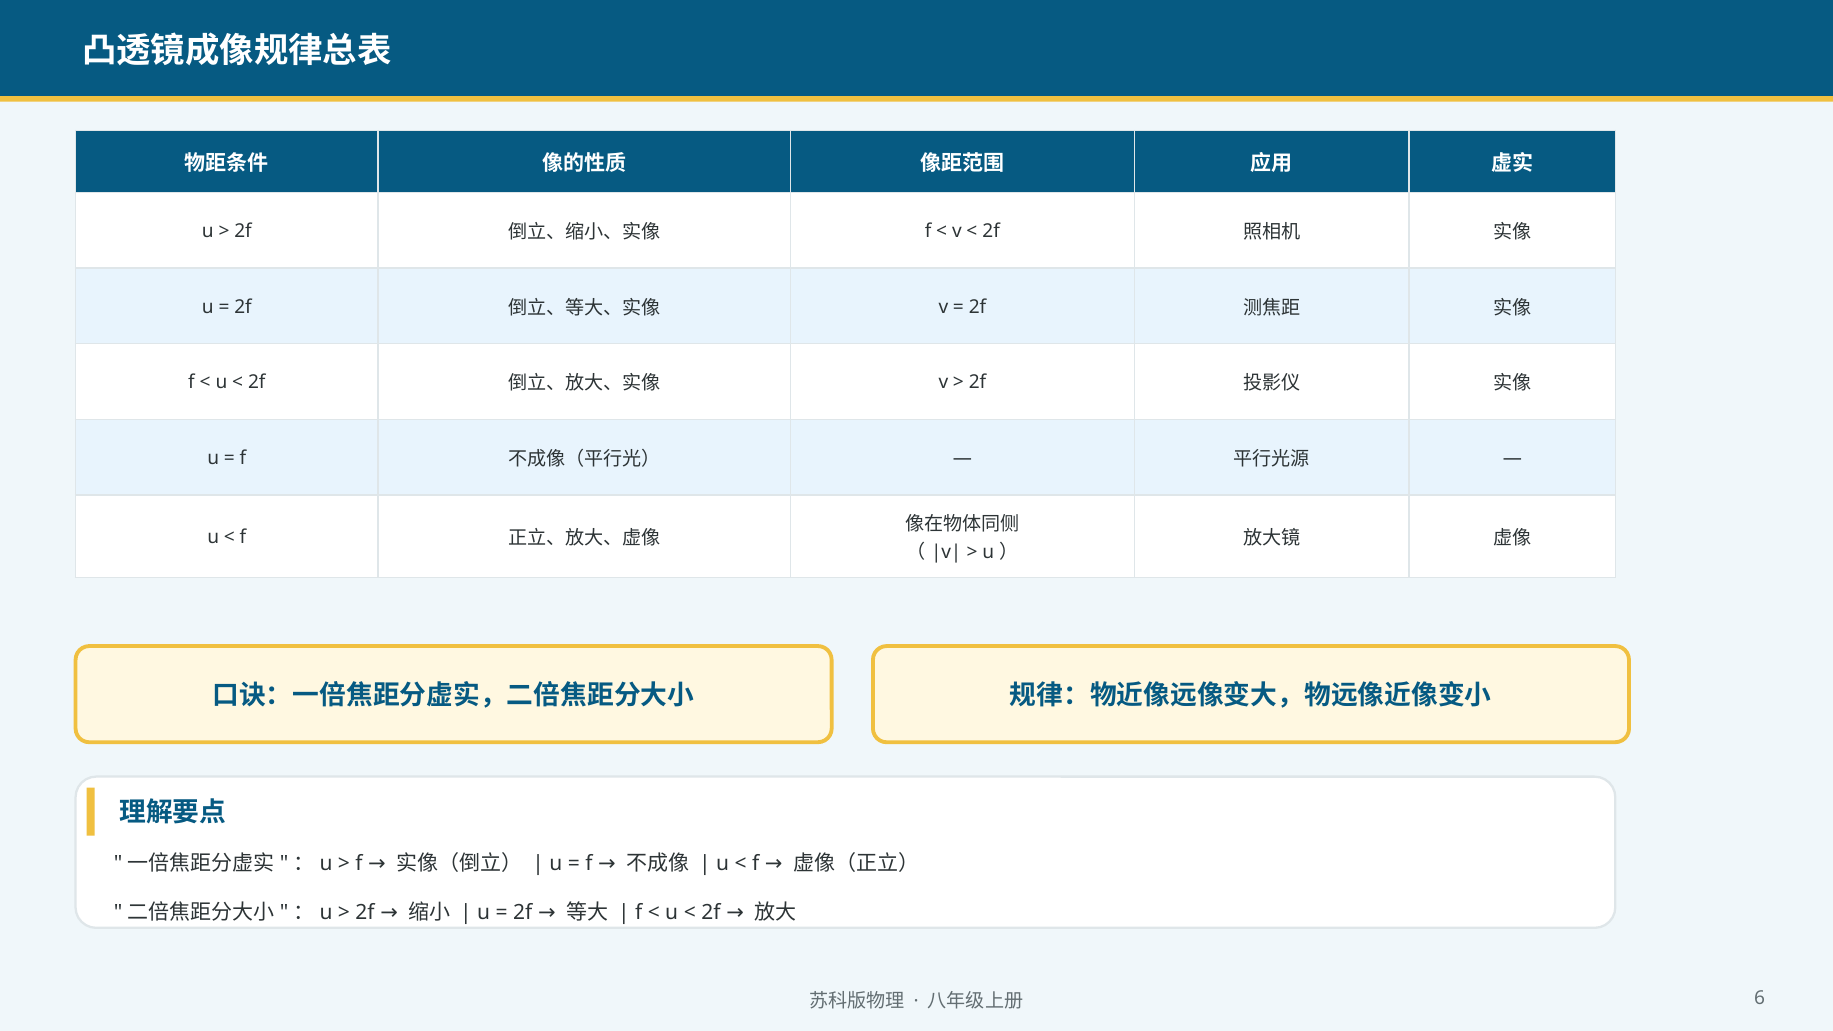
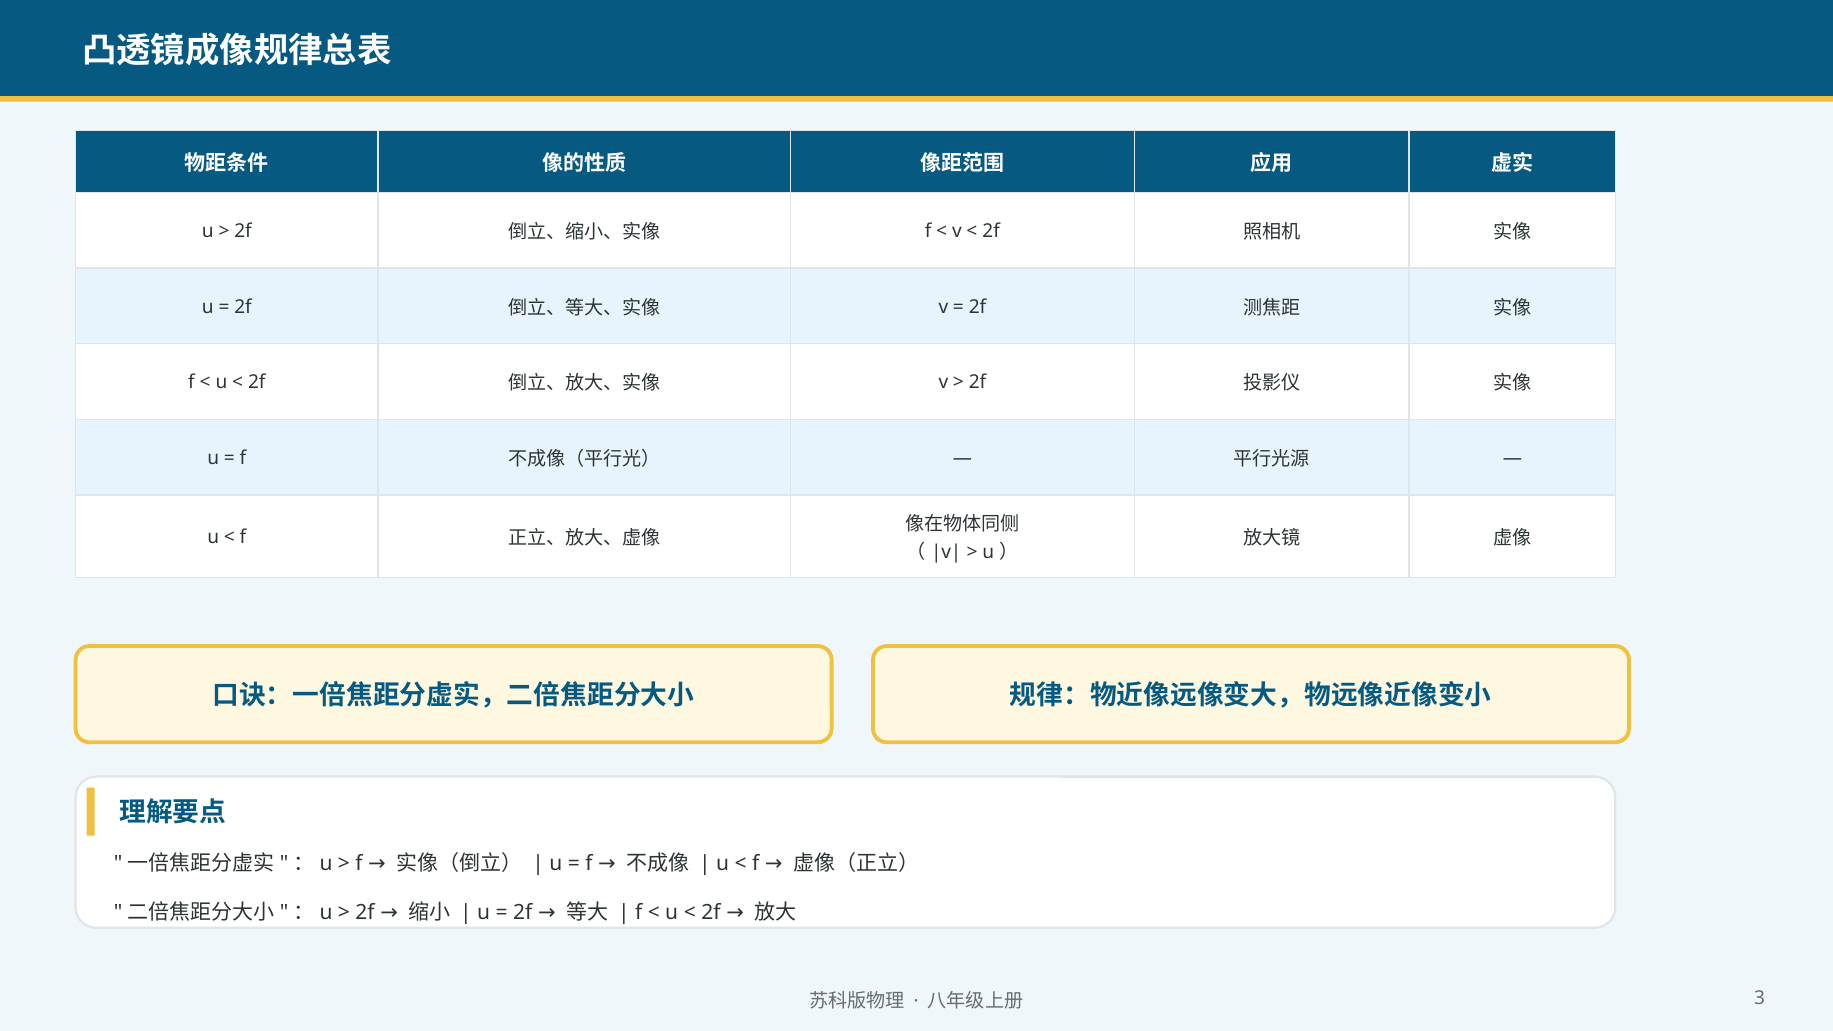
6: 6 -> 3 (1760, 998)
